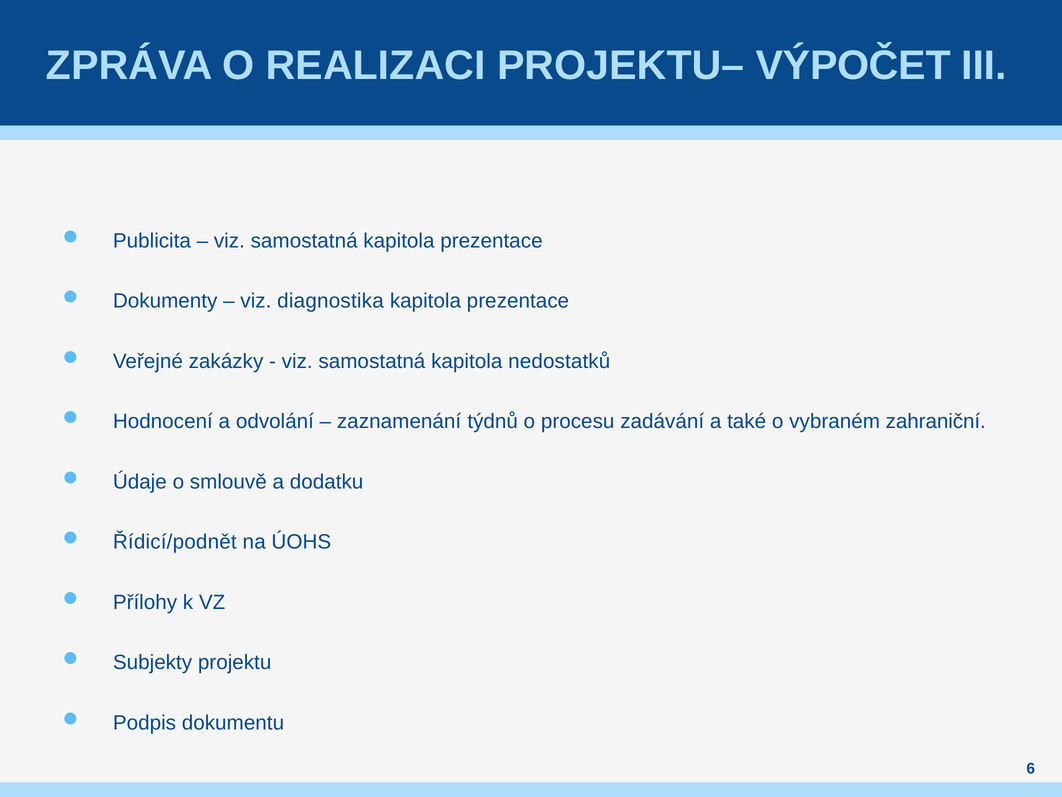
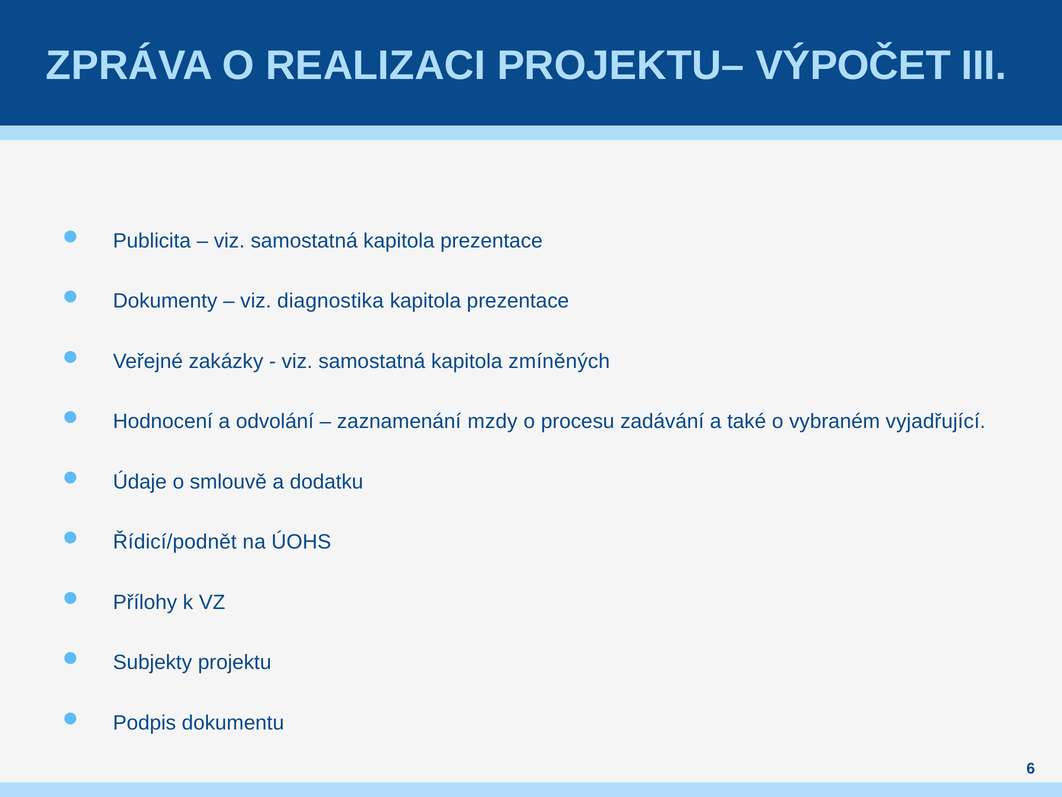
nedostatků: nedostatků -> zmíněných (559, 361)
týdnů: týdnů -> mzdy (493, 421)
zahraniční: zahraniční -> vyjadřující (936, 421)
